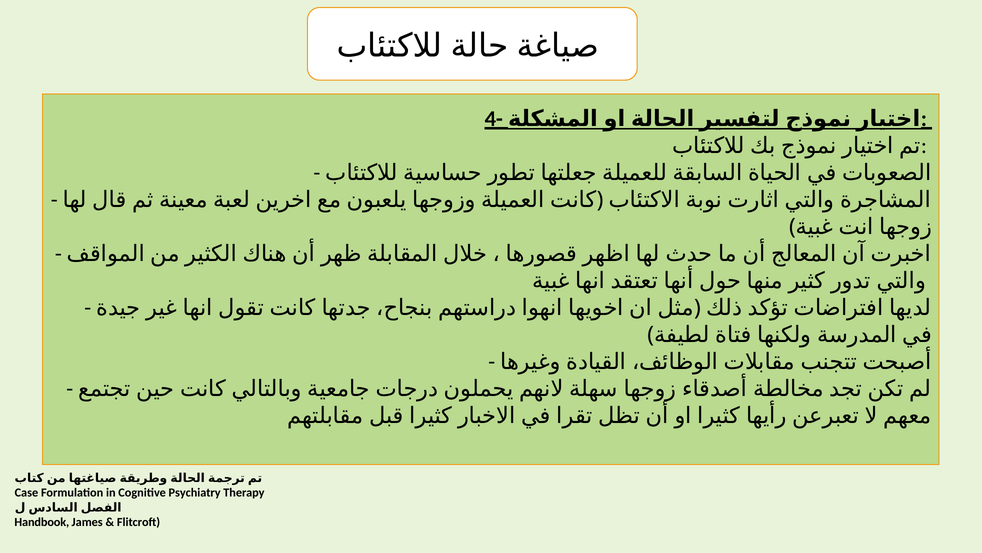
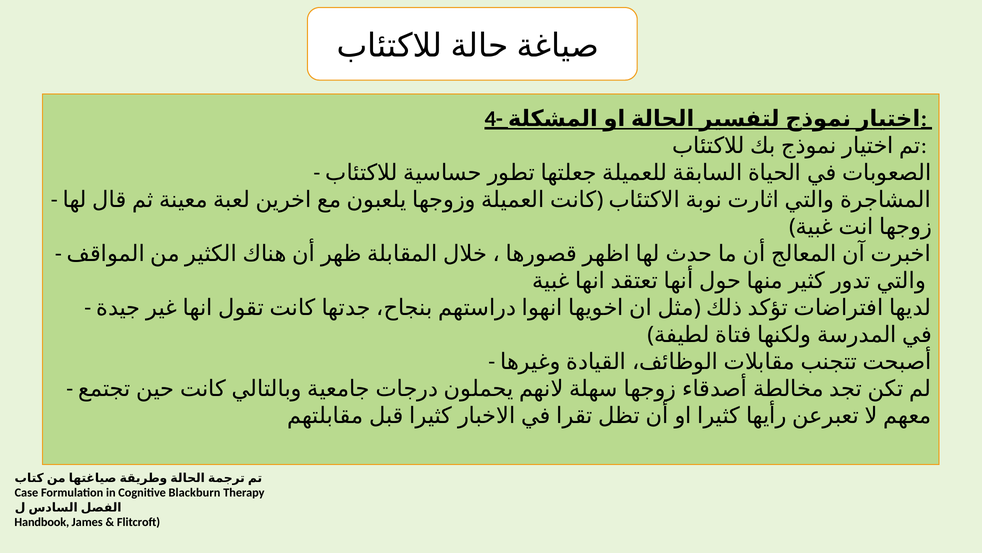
Psychiatry: Psychiatry -> Blackburn (195, 492)
